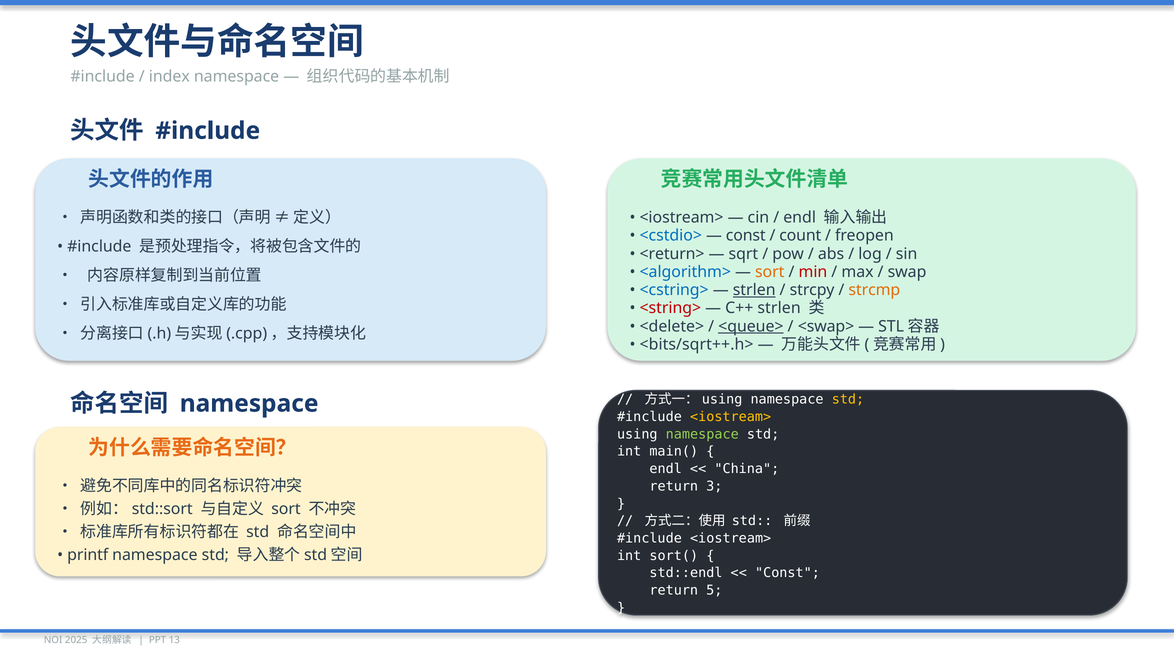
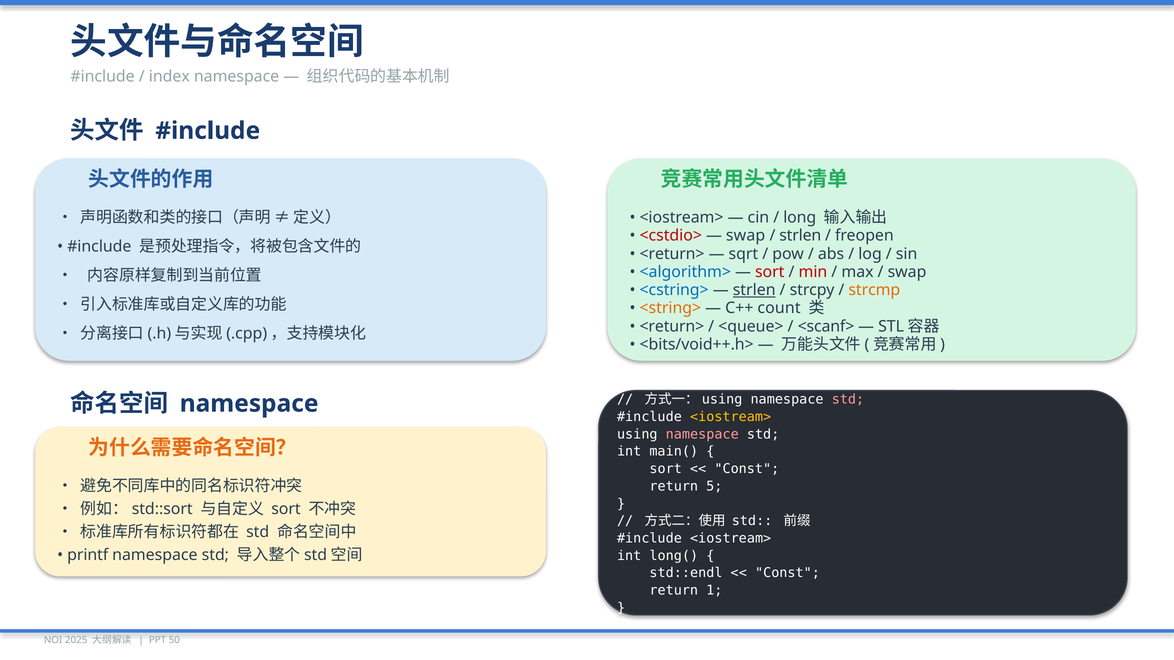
endl: endl -> long (800, 218)
<cstdio> colour: blue -> red (671, 236)
const: const -> swap (746, 236)
count: count -> strlen (800, 236)
sort colour: orange -> red (770, 272)
<string> colour: red -> orange (670, 308)
C++ strlen: strlen -> count (779, 308)
<delete>: <delete> -> <return> (672, 327)
<queue> underline: present -> none (751, 327)
<swap>: <swap> -> <scanf> (826, 327)
<bits/sqrt++.h>: <bits/sqrt++.h> -> <bits/void++.h> (697, 345)
std colour: yellow -> pink (848, 400)
namespace colour: light green -> pink (702, 434)
endl: endl -> sort (666, 469)
China: China -> Const (747, 469)
3: 3 -> 5 (714, 487)
sort(: sort( -> long( (674, 556)
5: 5 -> 1 (714, 591)
13: 13 -> 50 (174, 641)
